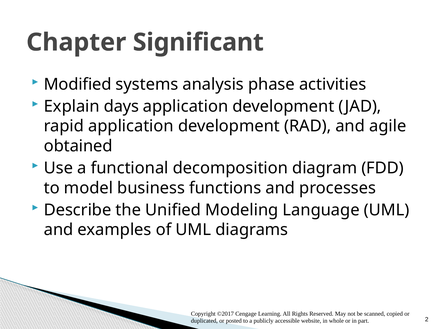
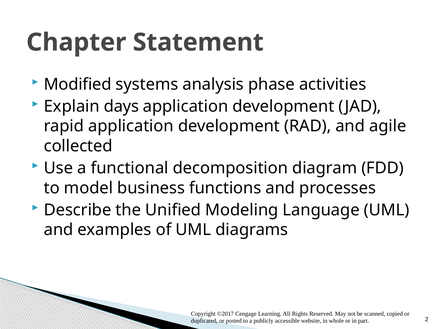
Significant: Significant -> Statement (198, 42)
obtained: obtained -> collected (78, 146)
